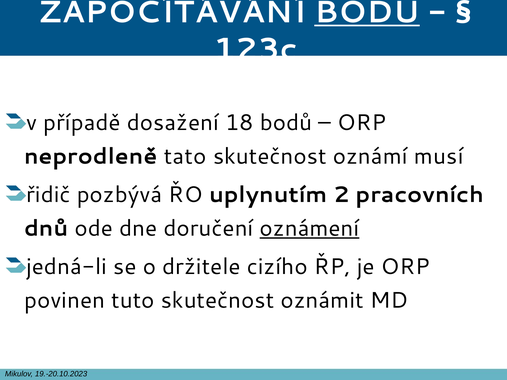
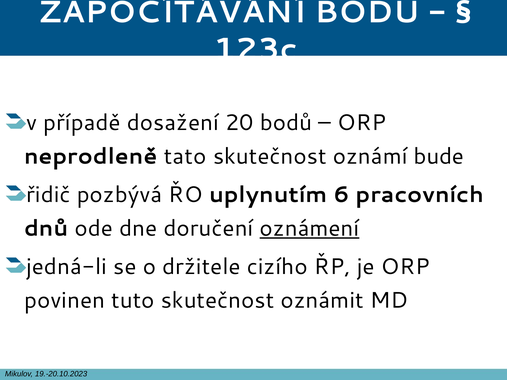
BODŮ underline: present -> none (367, 12)
18: 18 -> 20 (239, 123)
musí: musí -> bude (439, 156)
2: 2 -> 6 (341, 195)
